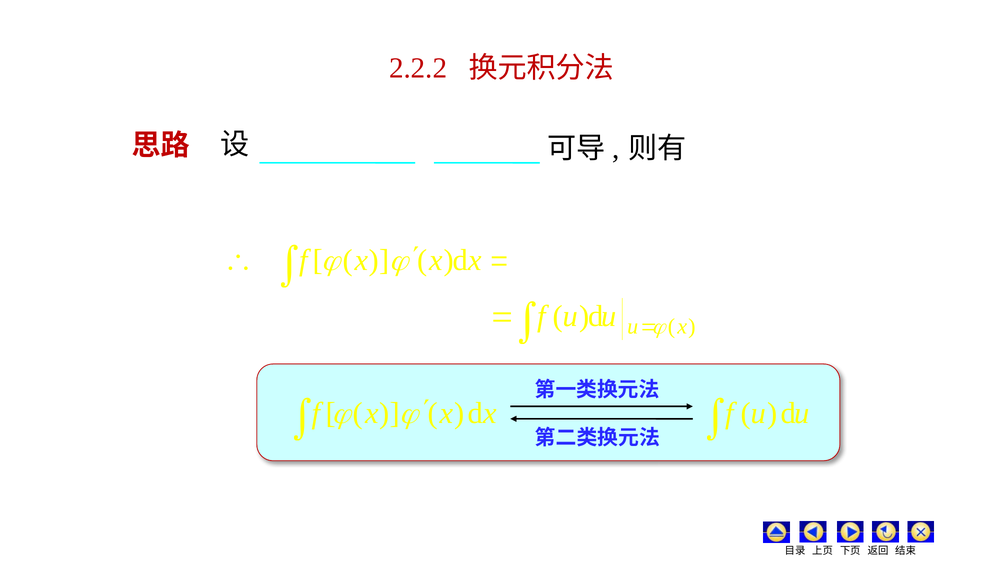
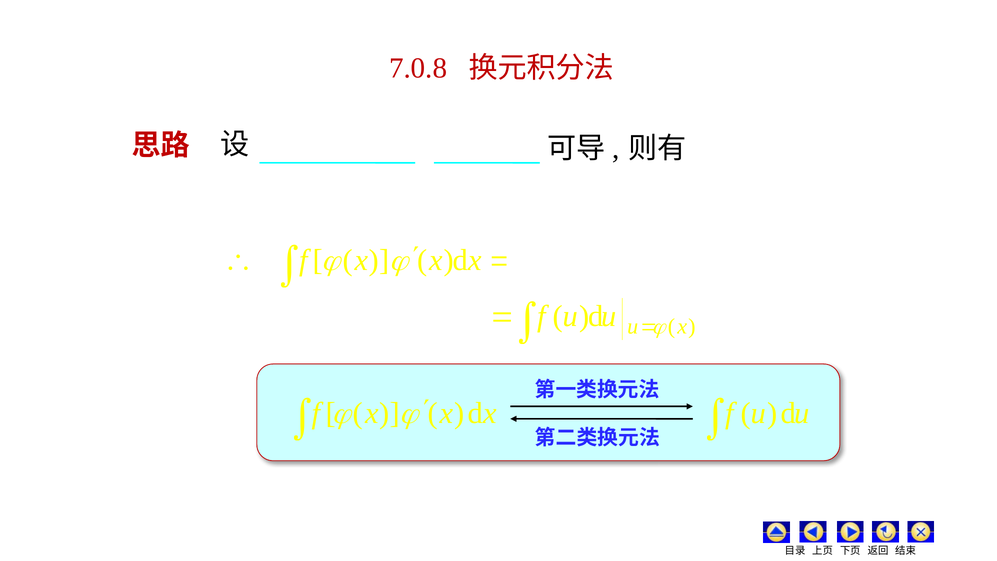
2.2.2: 2.2.2 -> 7.0.8 (418, 68)
